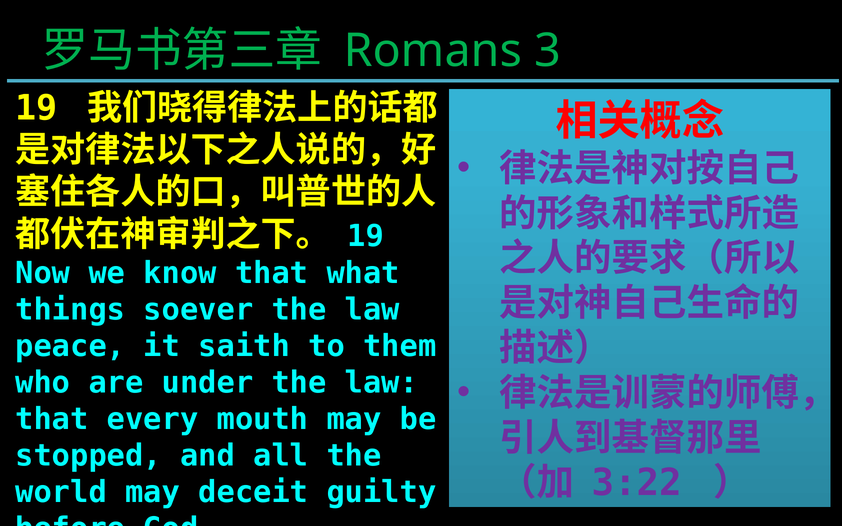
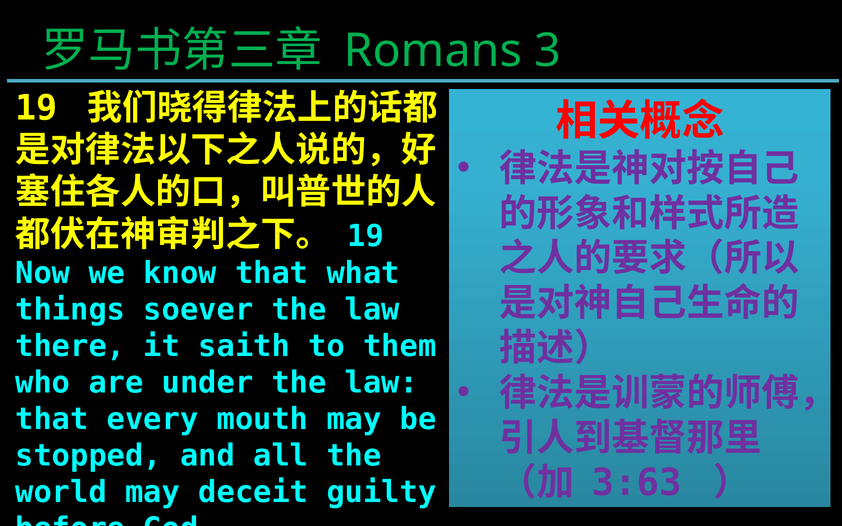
peace: peace -> there (70, 346)
3:22: 3:22 -> 3:63 (637, 483)
